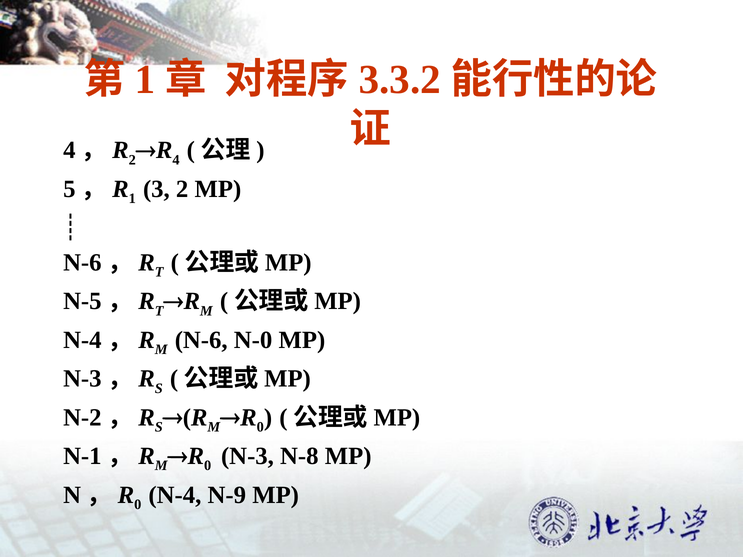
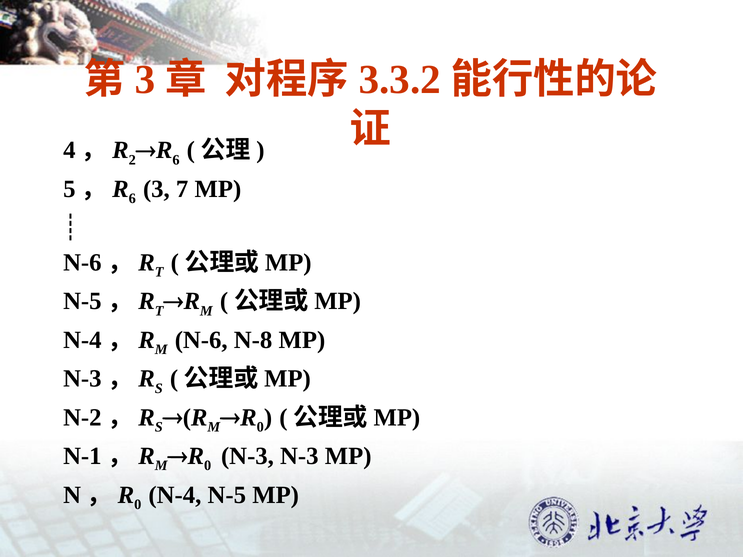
1: 1 -> 3 (145, 80)
4: 4 -> 6 (176, 160)
1: 1 -> 6 (132, 199)
3 2: 2 -> 7 (182, 189)
N-0: N-0 -> N-8 (253, 340)
N-3 N-8: N-8 -> N-3 (299, 456)
N-9: N-9 -> N-5 (227, 495)
